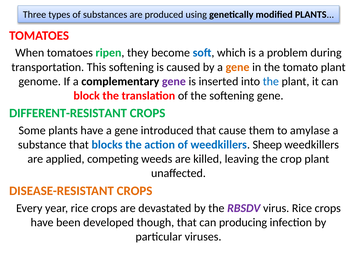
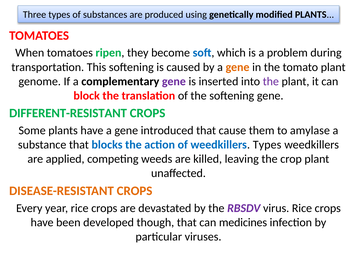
the colour: blue -> purple (271, 81)
weedkillers Sheep: Sheep -> Types (267, 145)
producing: producing -> medicines (243, 222)
